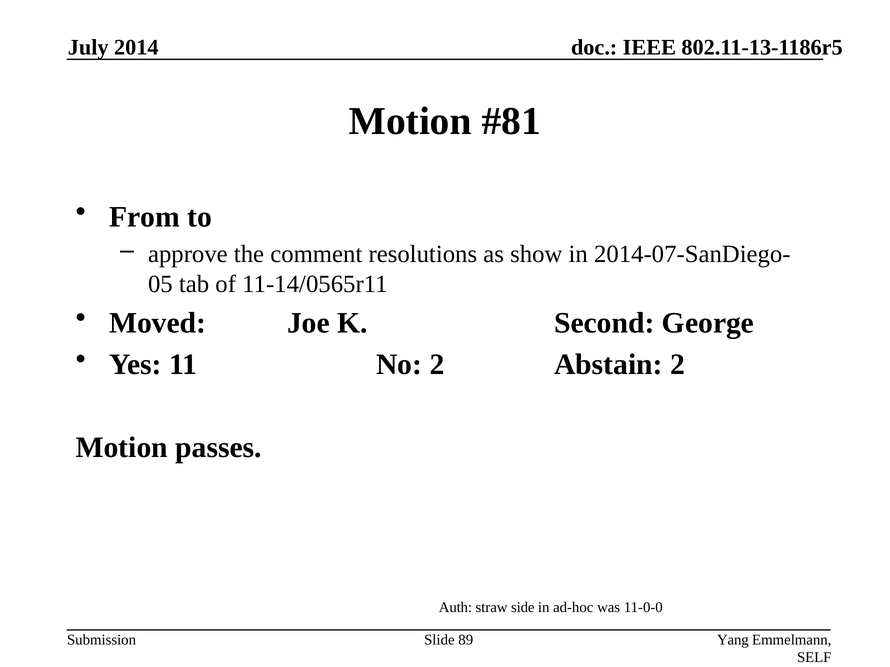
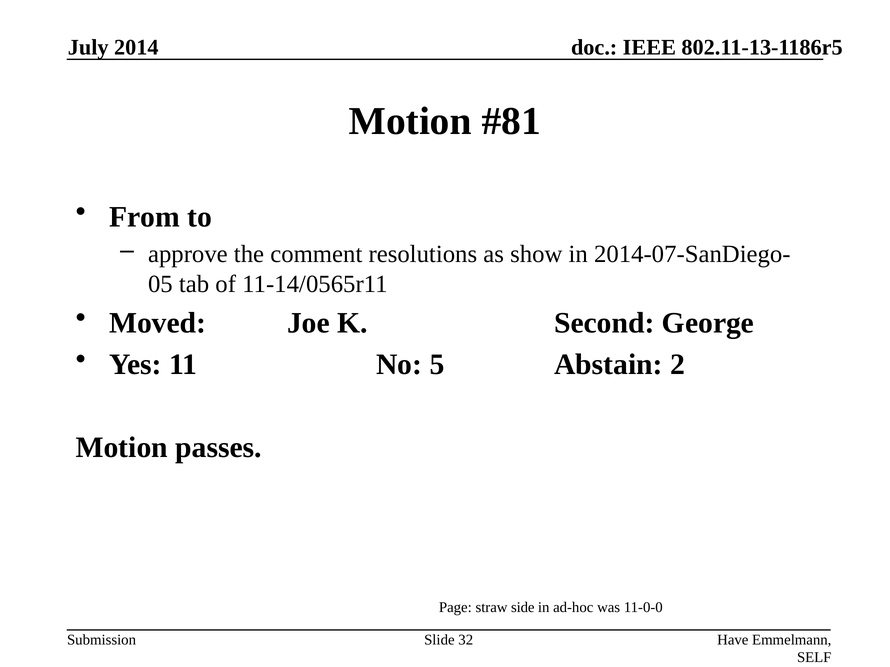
No 2: 2 -> 5 (437, 365)
Auth: Auth -> Page (455, 608)
89: 89 -> 32 (466, 640)
Yang: Yang -> Have (733, 640)
